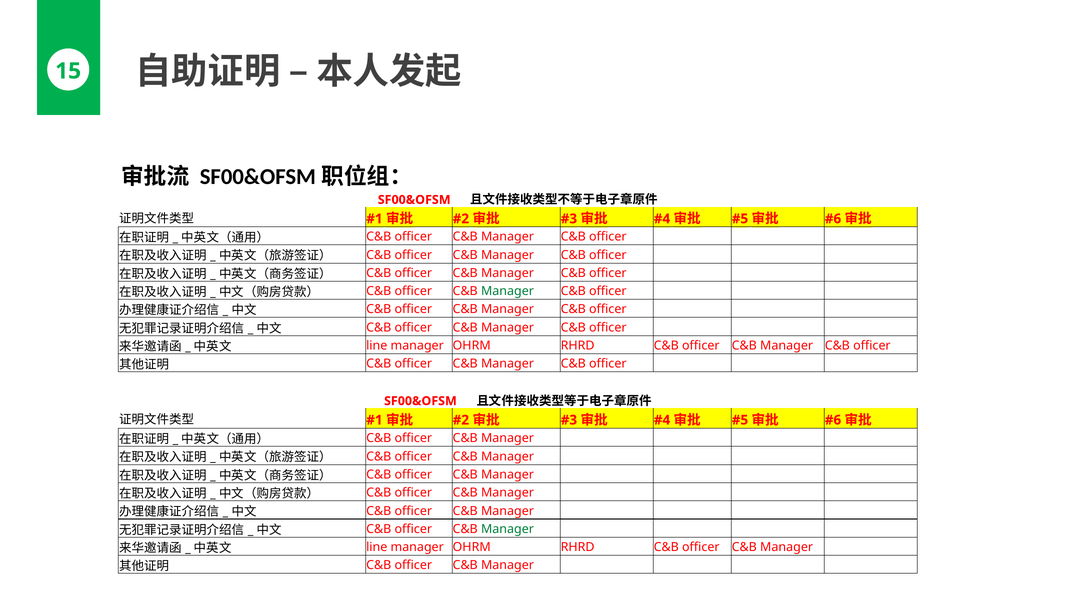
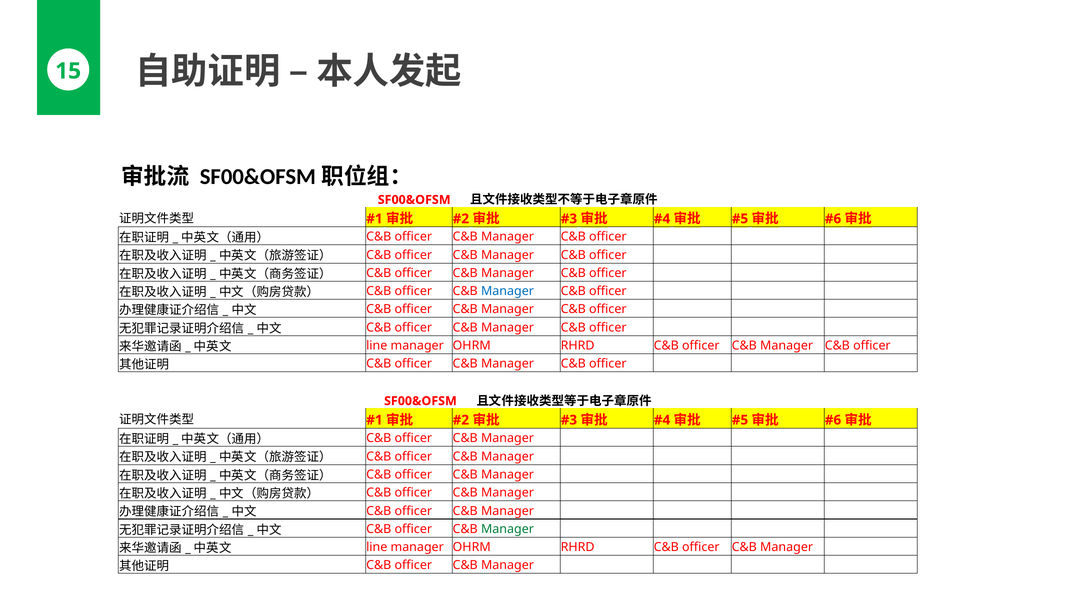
Manager colour: green -> blue (507, 291)
